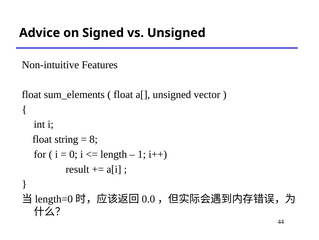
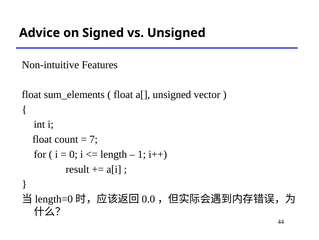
string: string -> count (66, 139)
8: 8 -> 7 (94, 139)
